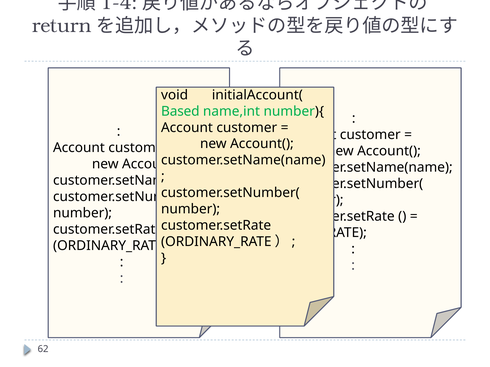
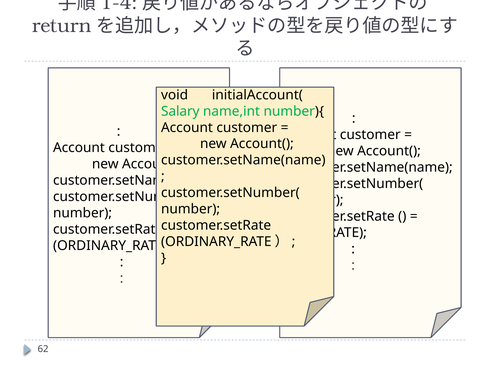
Based: Based -> Salary (180, 111)
